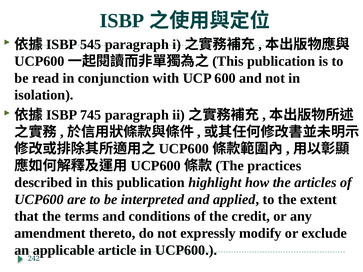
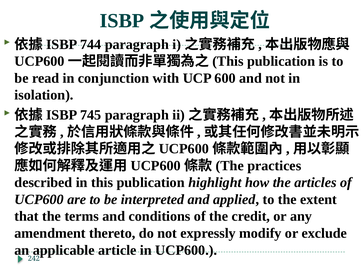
545: 545 -> 744 (91, 44)
